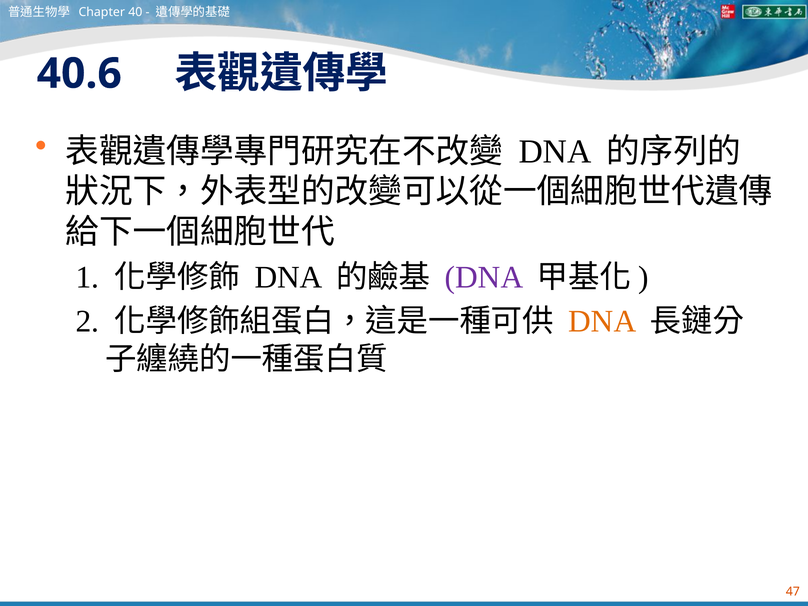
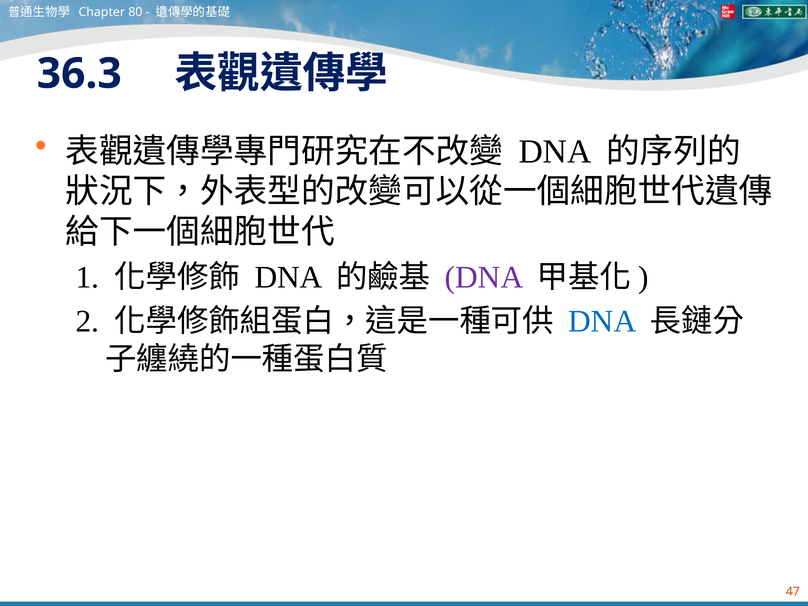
40: 40 -> 80 (135, 12)
40.6: 40.6 -> 36.3 (79, 74)
DNA colour: orange -> blue (602, 321)
